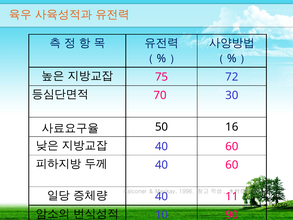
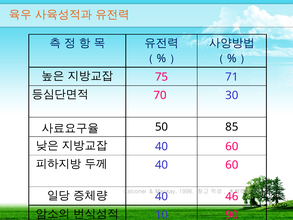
72: 72 -> 71 (232, 77)
16: 16 -> 85 (232, 127)
11: 11 -> 46 (232, 196)
